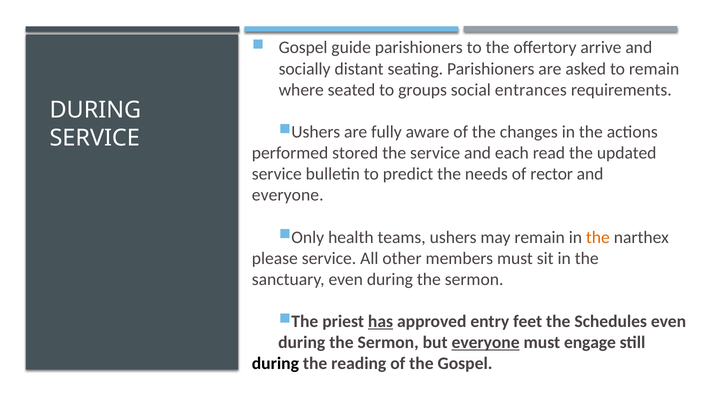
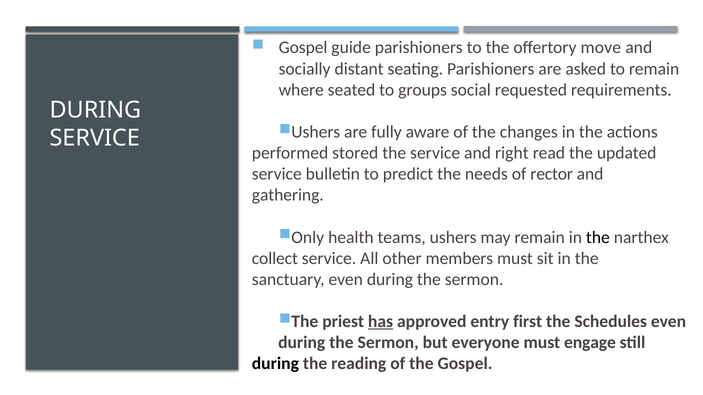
arrive: arrive -> move (601, 48)
entrances: entrances -> requested (531, 90)
each: each -> right (512, 153)
everyone: everyone -> gathering (288, 195)
the colour: orange -> black (598, 238)
please: please -> collect (275, 259)
feet: feet -> first (528, 322)
everyone underline: present -> none (486, 343)
